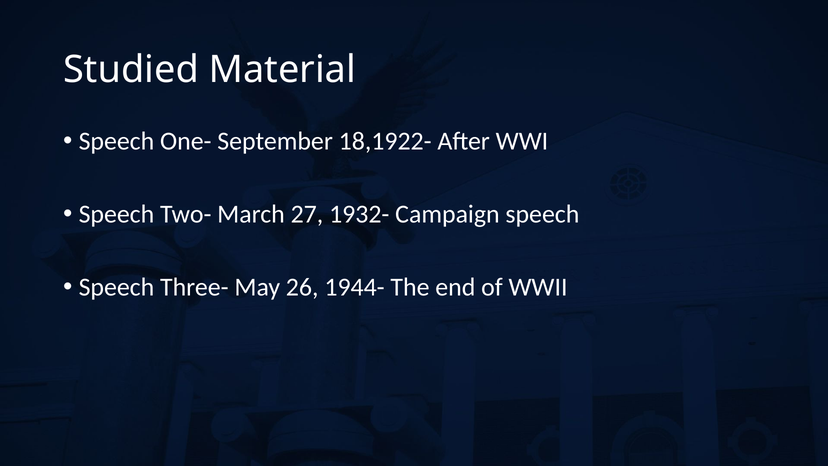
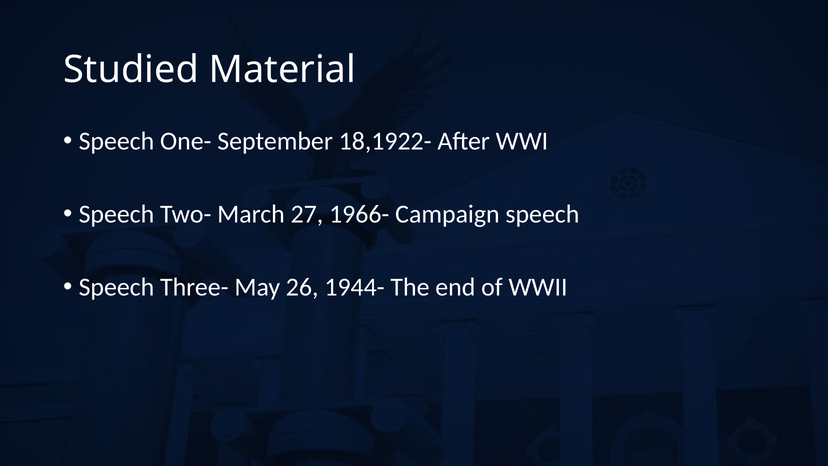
1932-: 1932- -> 1966- (359, 214)
